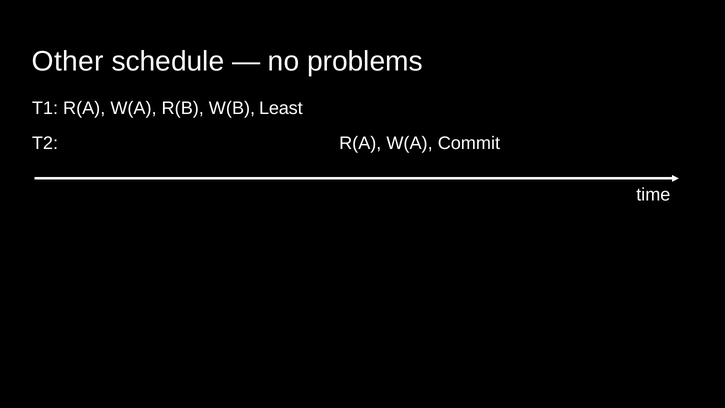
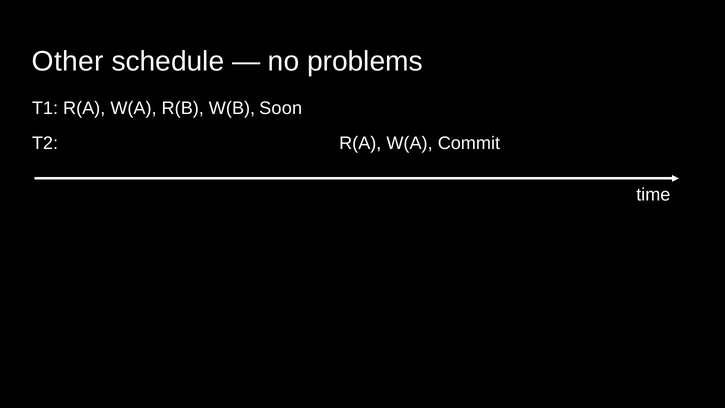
Least: Least -> Soon (281, 108)
